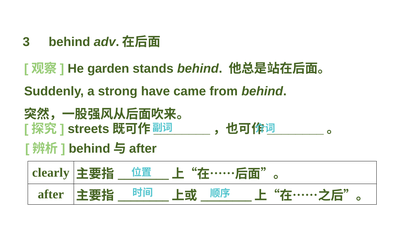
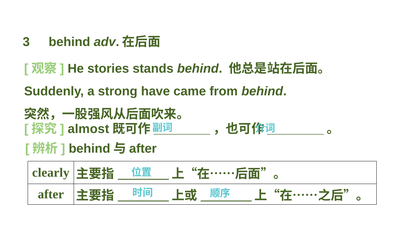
garden: garden -> stories (108, 68)
streets: streets -> almost (88, 129)
